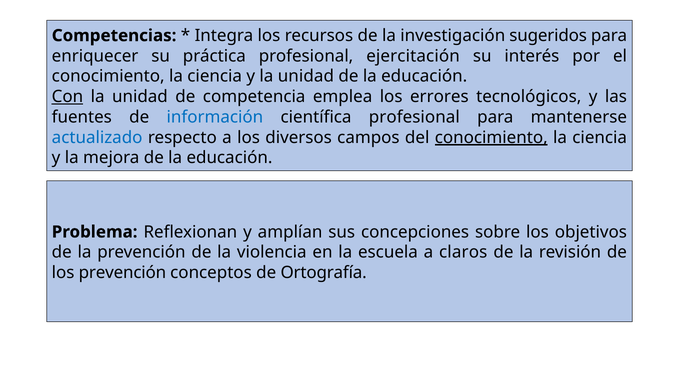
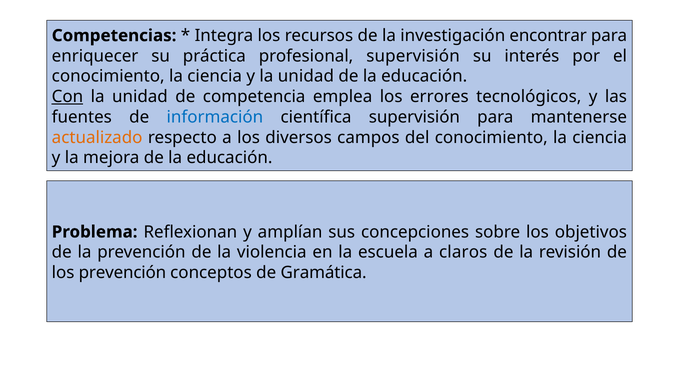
sugeridos: sugeridos -> encontrar (548, 36)
profesional ejercitación: ejercitación -> supervisión (413, 56)
científica profesional: profesional -> supervisión (414, 117)
actualizado colour: blue -> orange (97, 137)
conocimiento underline: present -> none (491, 137)
Ortografía: Ortografía -> Gramática (324, 273)
